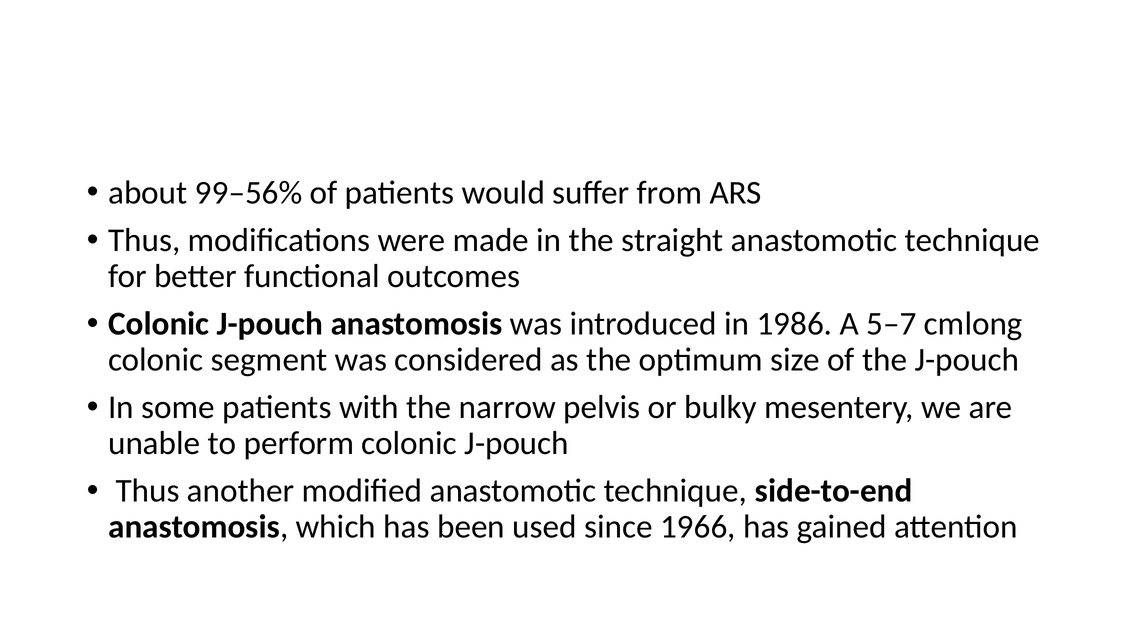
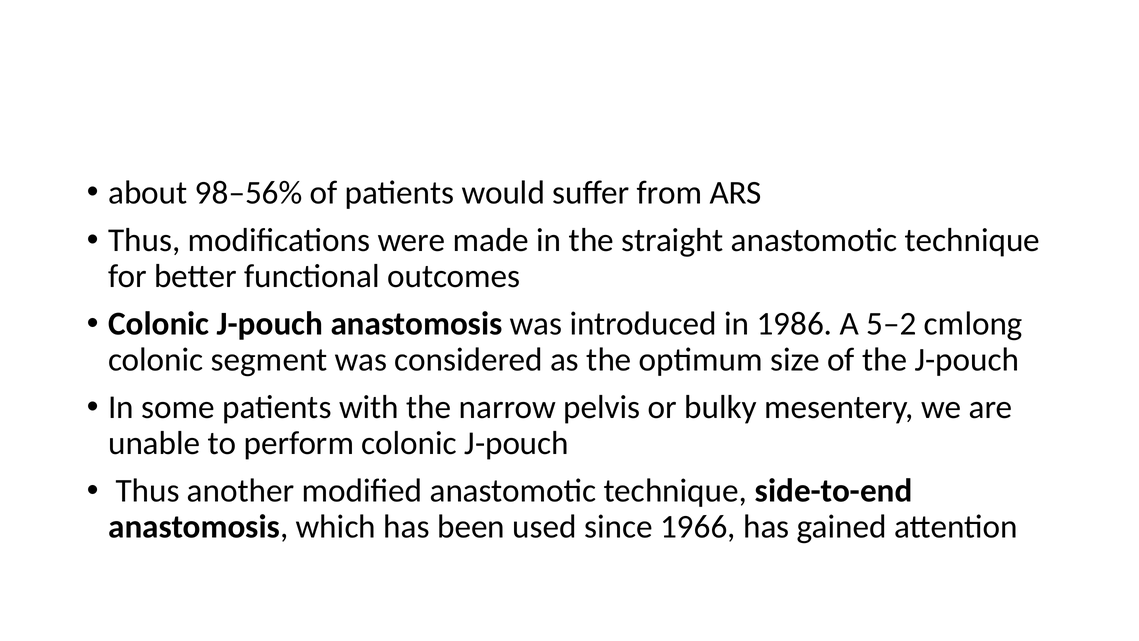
99–56%: 99–56% -> 98–56% (249, 193)
5–7: 5–7 -> 5–2 (891, 324)
